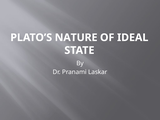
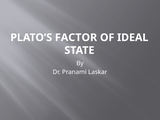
NATURE: NATURE -> FACTOR (76, 38)
